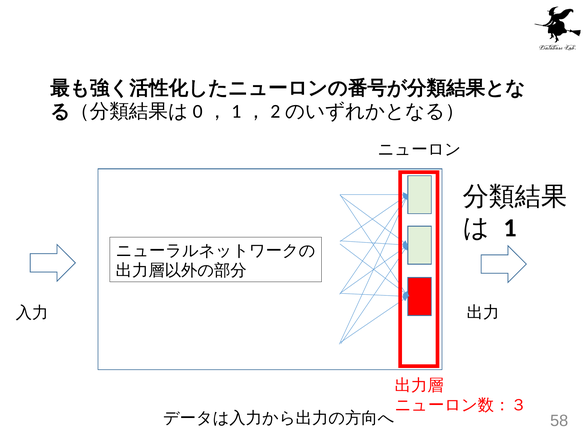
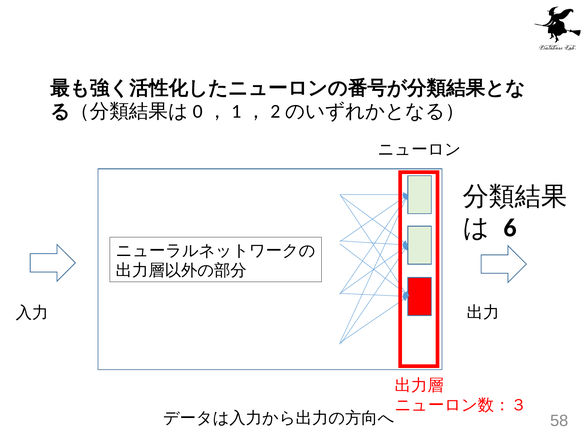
1: 1 -> 6 (510, 228)
